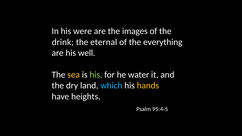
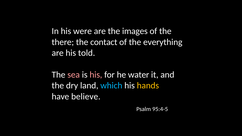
drink: drink -> there (63, 42)
eternal: eternal -> contact (104, 42)
well: well -> told (87, 53)
sea colour: yellow -> pink (74, 75)
his colour: light green -> pink (96, 75)
heights: heights -> believe (86, 97)
